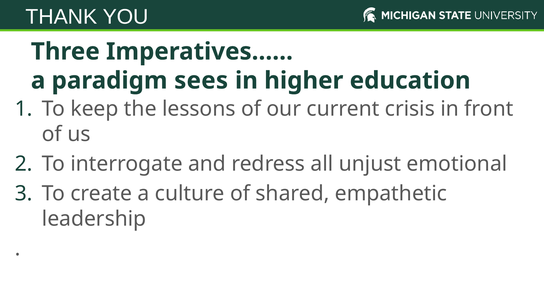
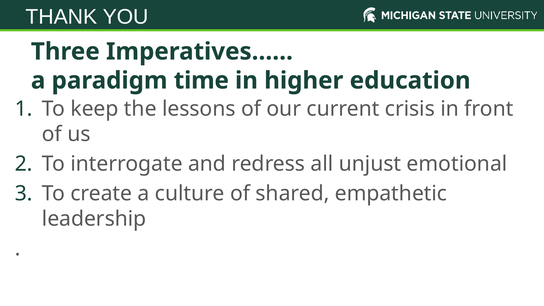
sees: sees -> time (201, 81)
